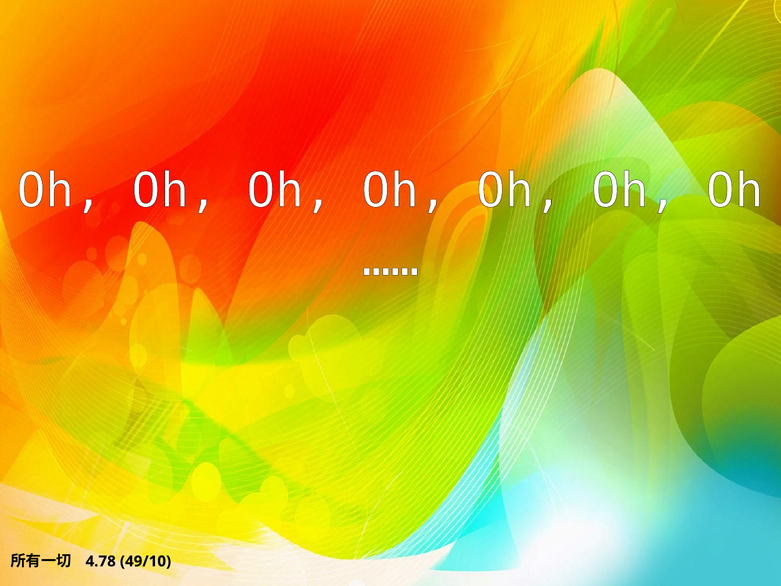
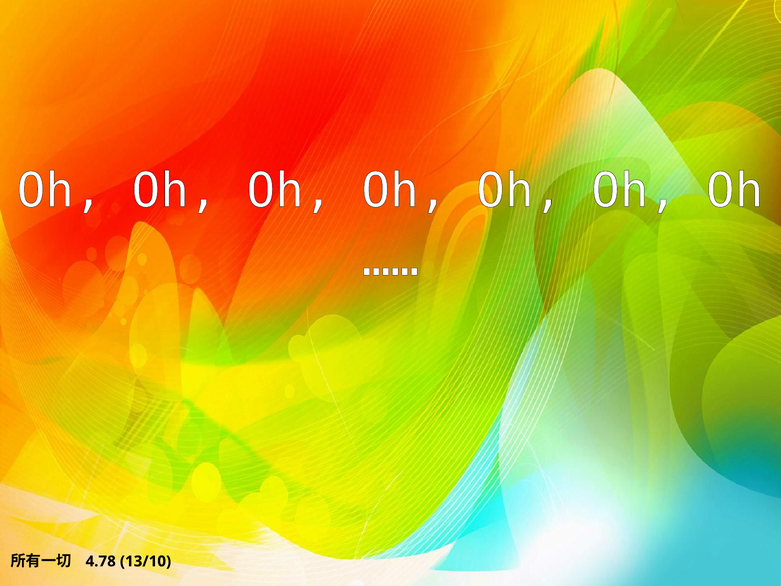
49/10: 49/10 -> 13/10 (146, 561)
